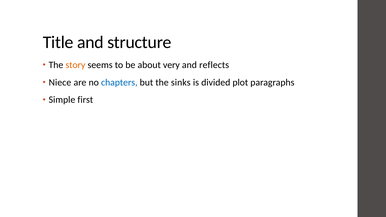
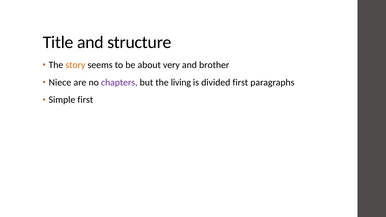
reflects: reflects -> brother (214, 65)
chapters colour: blue -> purple (119, 82)
sinks: sinks -> living (181, 82)
divided plot: plot -> first (240, 82)
